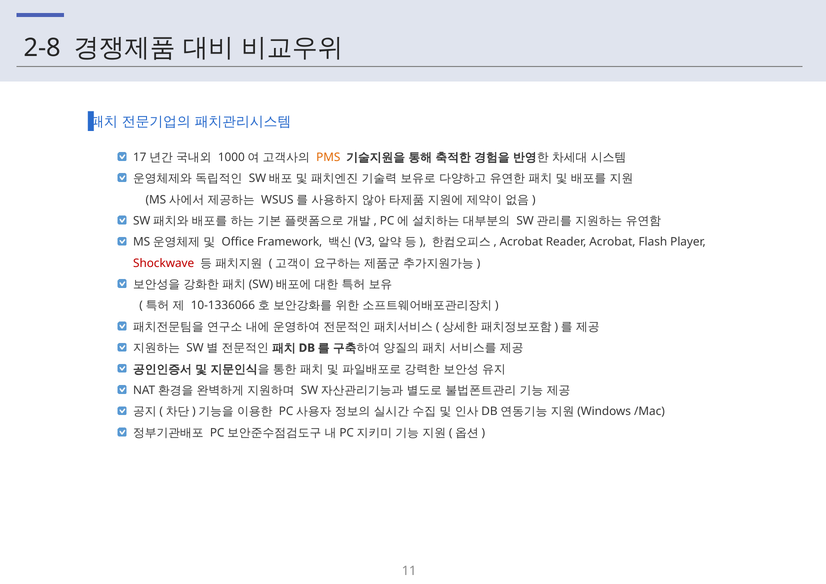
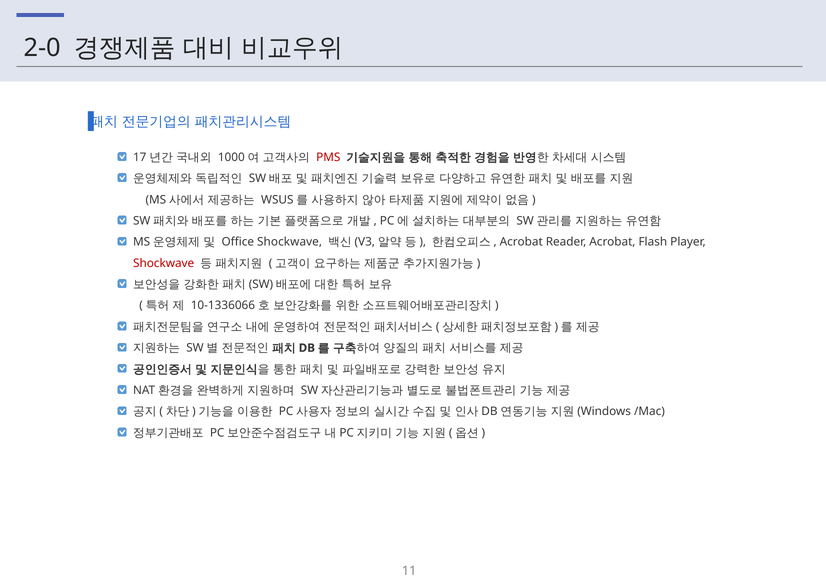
2-8: 2-8 -> 2-0 (42, 48)
PMS colour: orange -> red (328, 157)
Office Framework: Framework -> Shockwave (290, 242)
